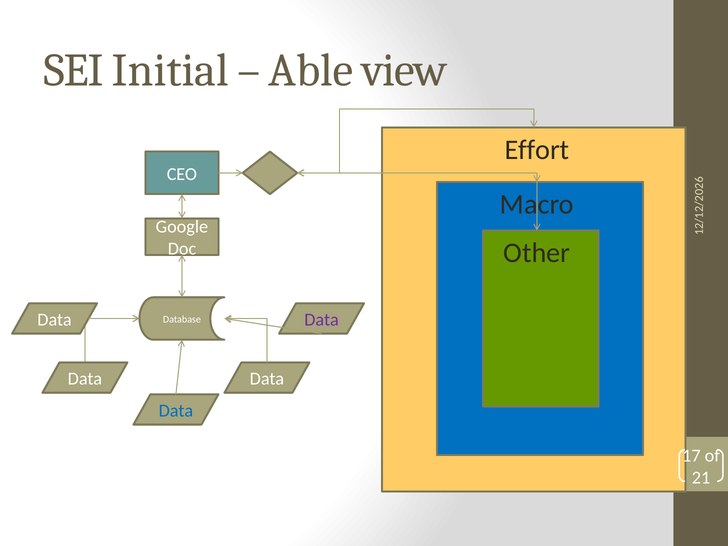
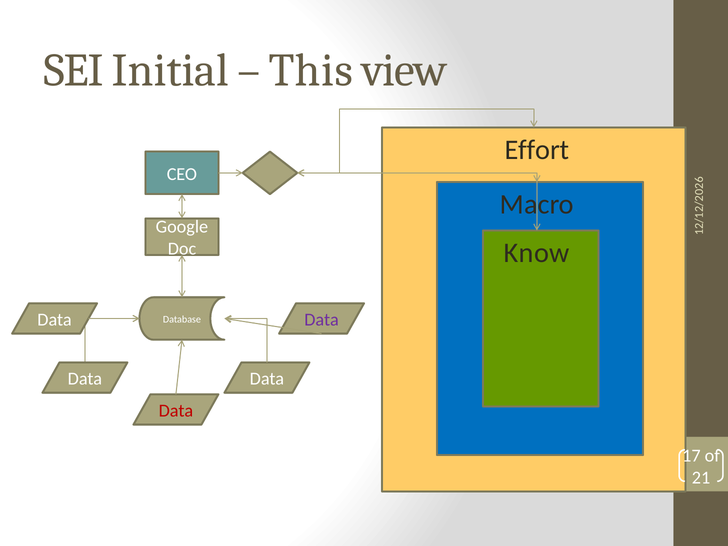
Able: Able -> This (311, 71)
Other: Other -> Know (537, 253)
Data colour: blue -> red (176, 411)
